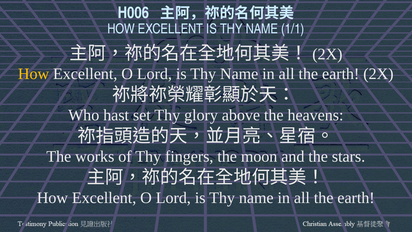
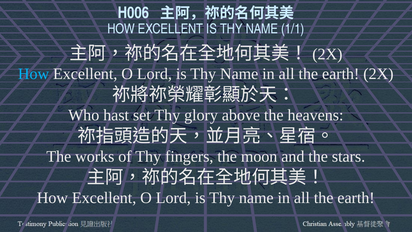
How colour: yellow -> light blue (34, 74)
